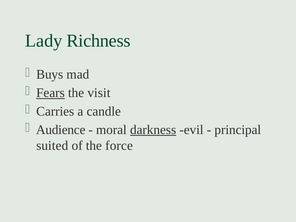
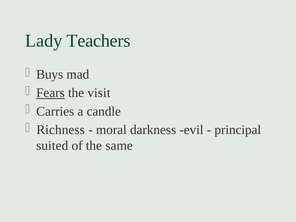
Richness: Richness -> Teachers (99, 41)
Audience: Audience -> Richness (61, 130)
darkness underline: present -> none (153, 130)
force: force -> same (119, 145)
